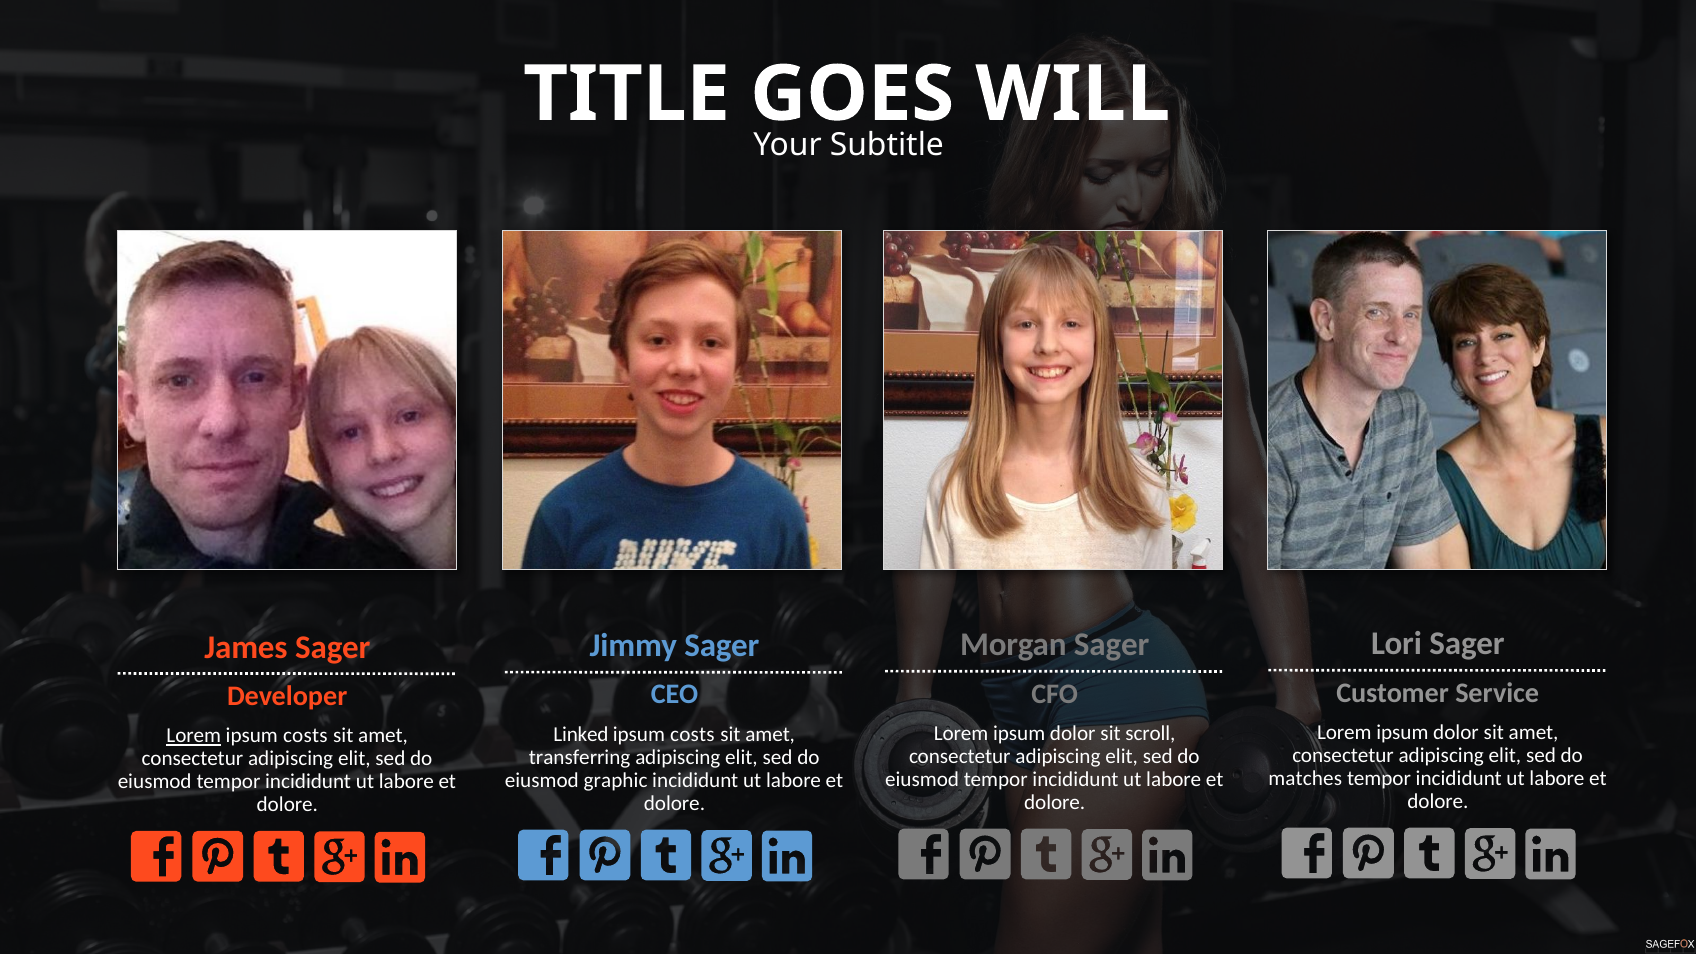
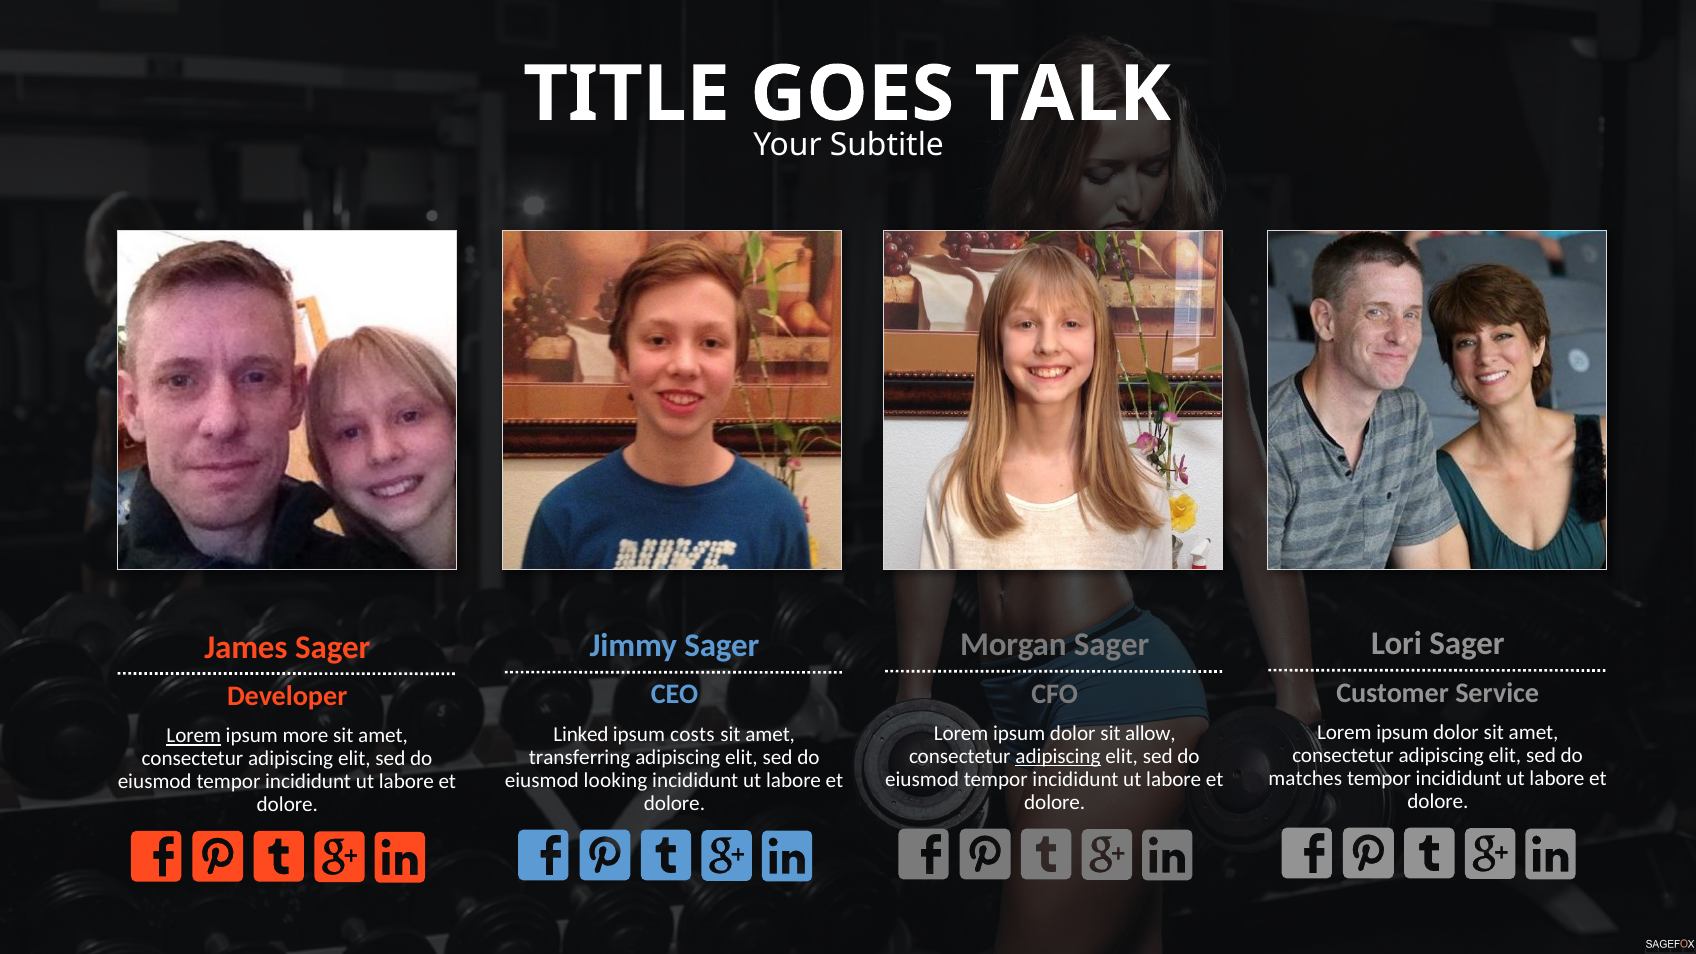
WILL: WILL -> TALK (1073, 94)
scroll: scroll -> allow (1150, 734)
costs: costs -> more (305, 736)
adipiscing underline: none -> present (1058, 756)
graphic: graphic -> looking (616, 780)
